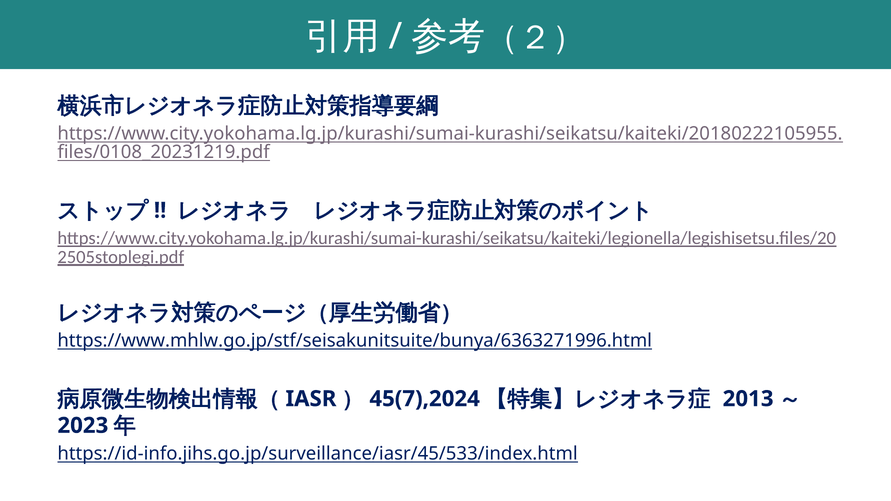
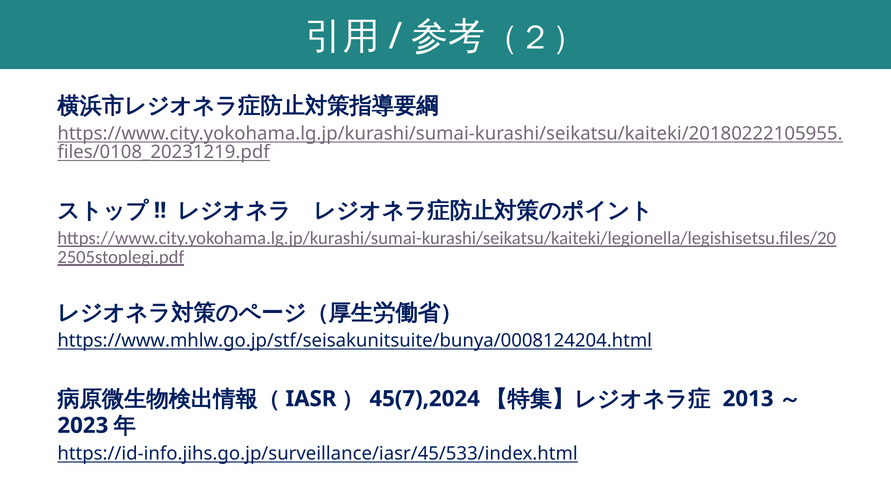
https://www.mhlw.go.jp/stf/seisakunitsuite/bunya/6363271996.html: https://www.mhlw.go.jp/stf/seisakunitsuite/bunya/6363271996.html -> https://www.mhlw.go.jp/stf/seisakunitsuite/bunya/0008124204.html (355, 341)
